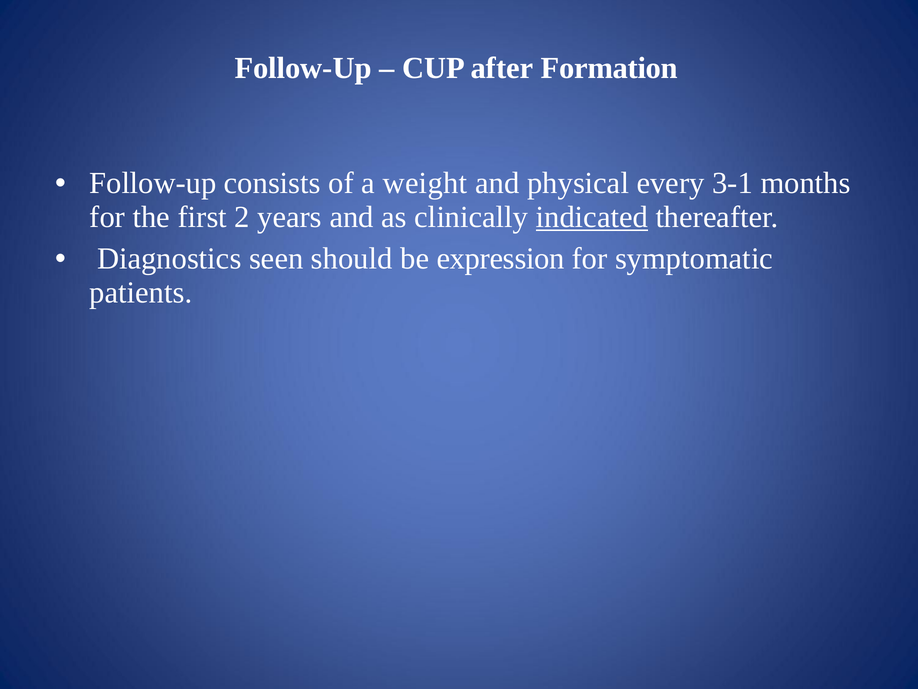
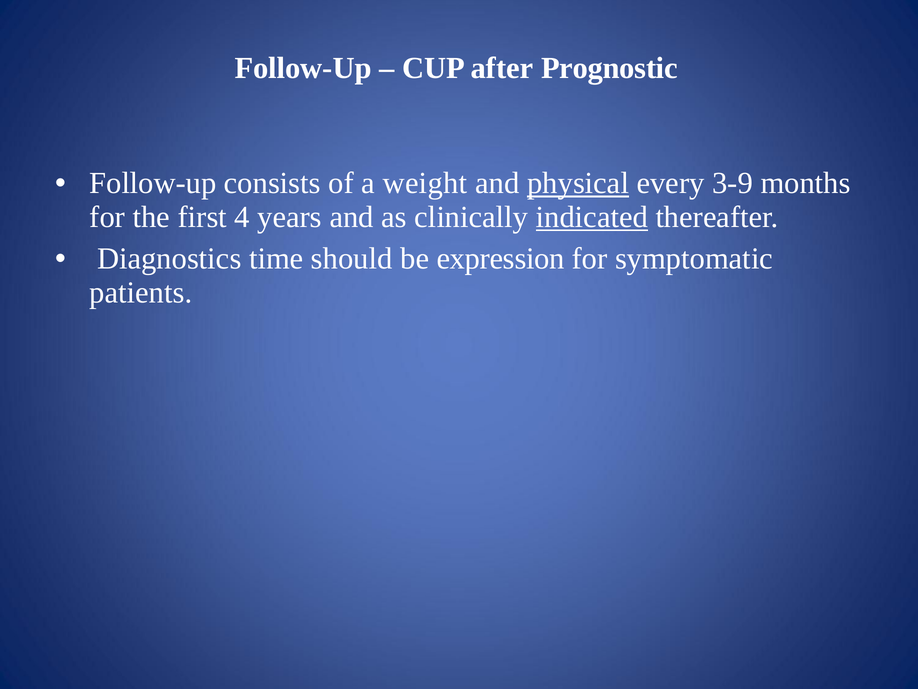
Formation: Formation -> Prognostic (609, 68)
physical underline: none -> present (578, 183)
3-1: 3-1 -> 3-9 (733, 183)
2: 2 -> 4 (242, 217)
seen: seen -> time (276, 258)
